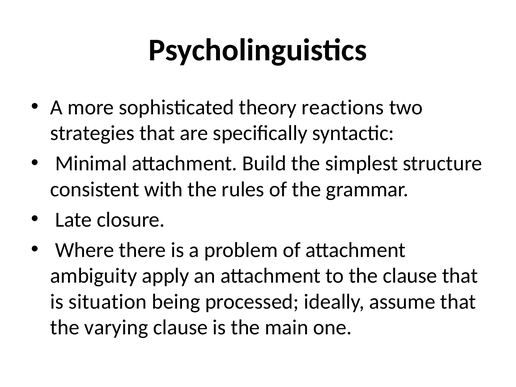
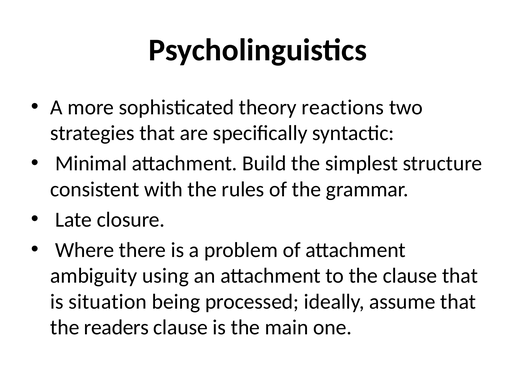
apply: apply -> using (165, 276)
varying: varying -> readers (116, 327)
